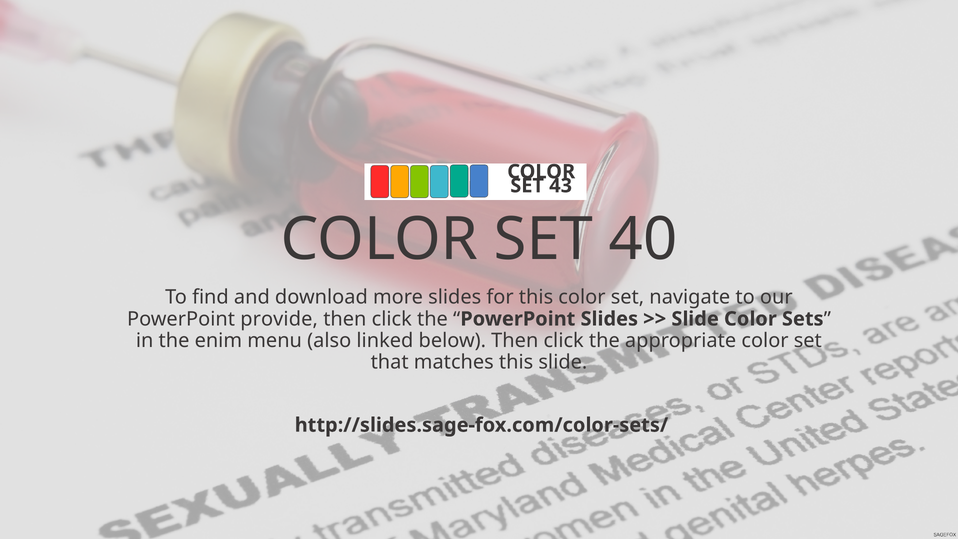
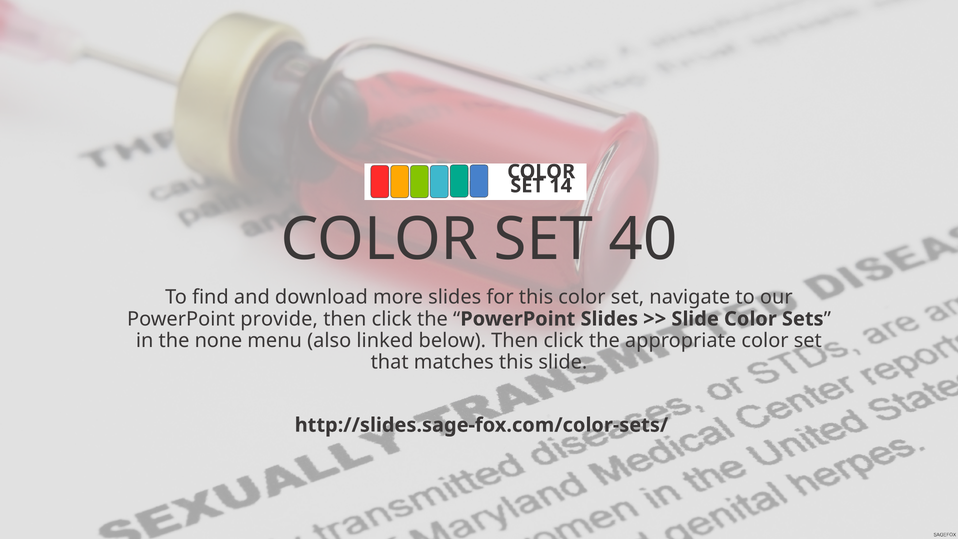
43: 43 -> 14 (561, 186)
enim: enim -> none (218, 340)
